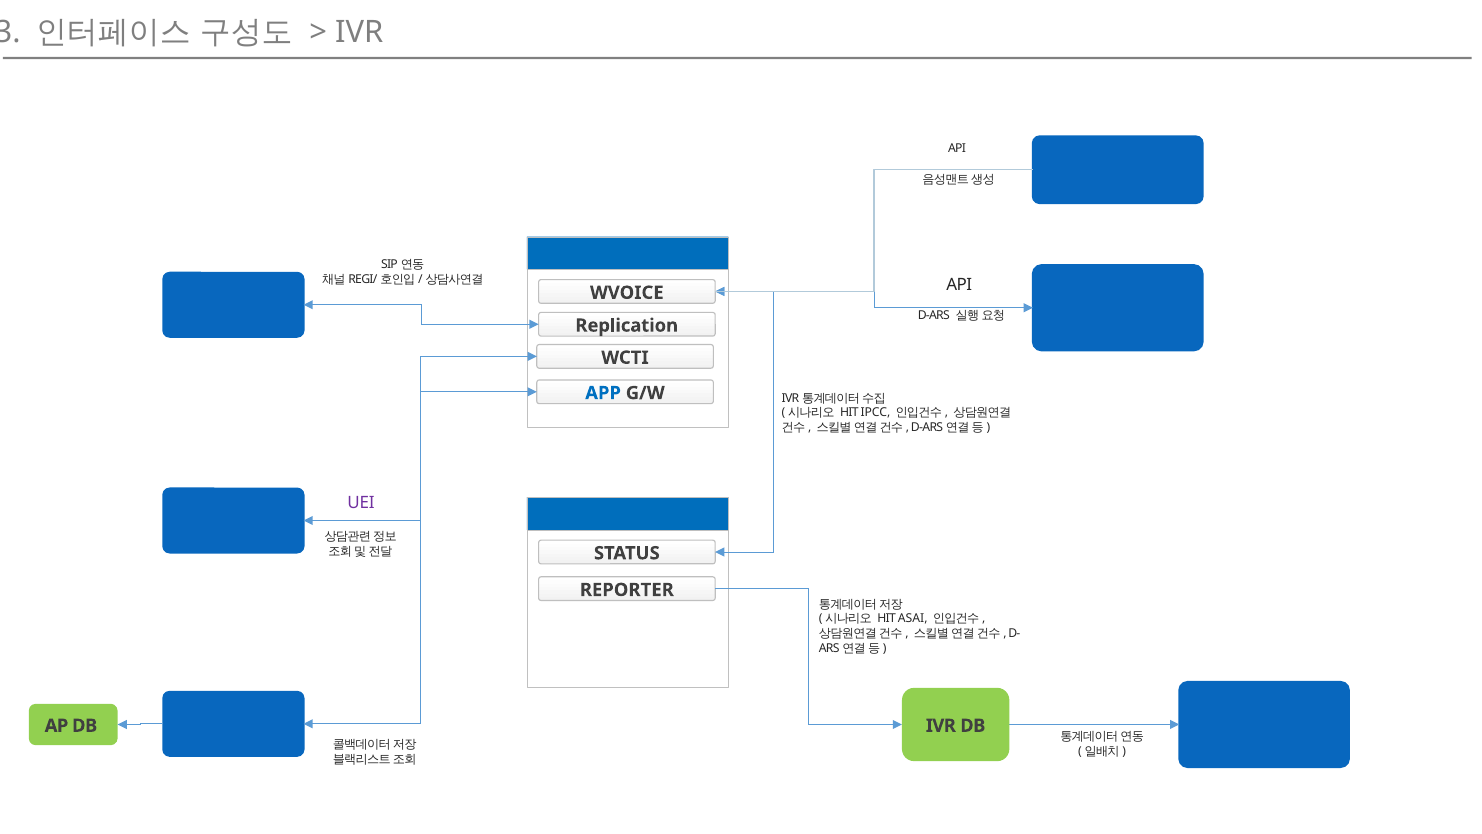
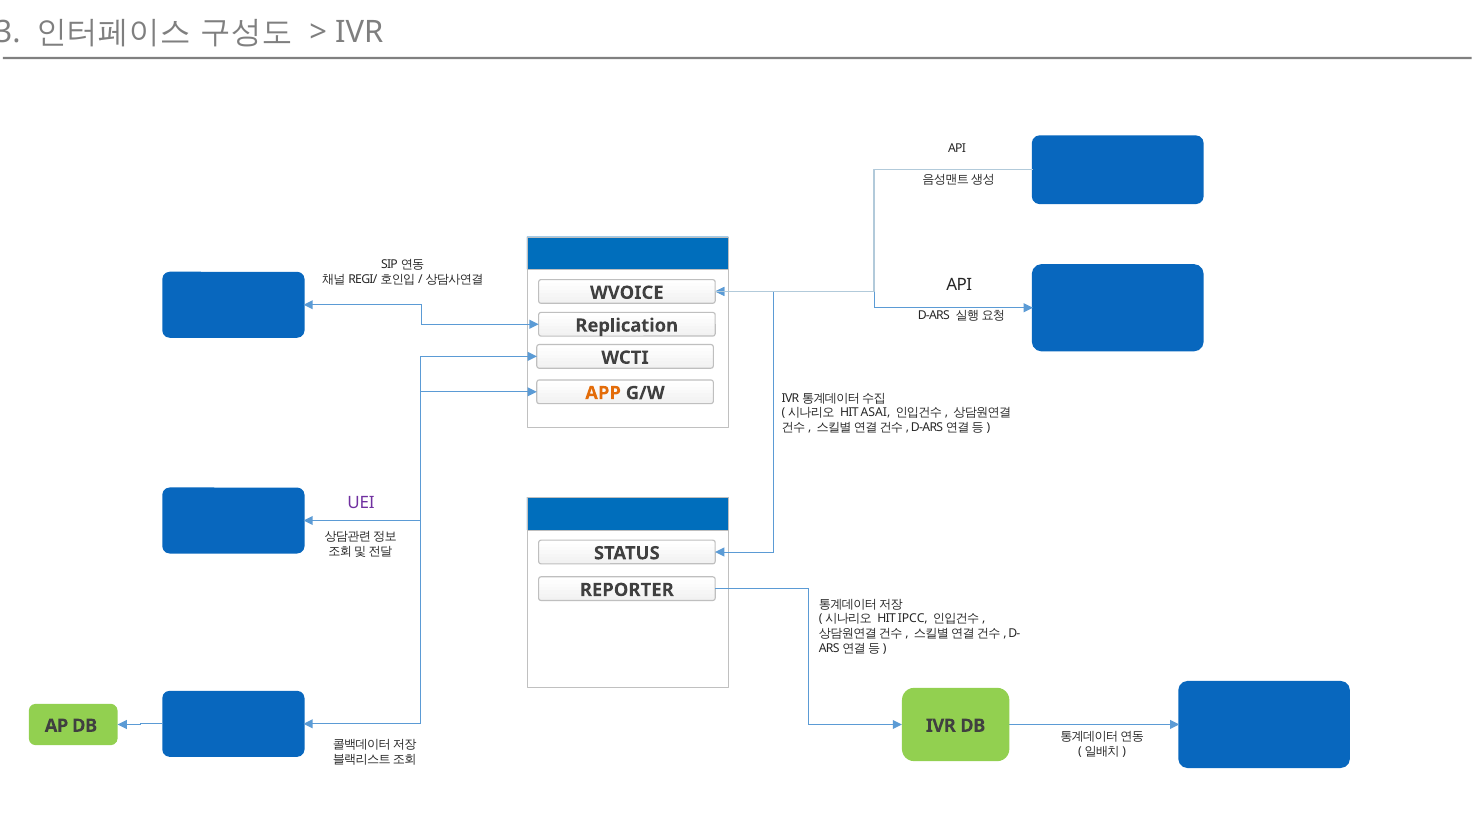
APP colour: blue -> orange (603, 393)
IPCC: IPCC -> ASAI (875, 413)
ASAI: ASAI -> IPCC (913, 619)
